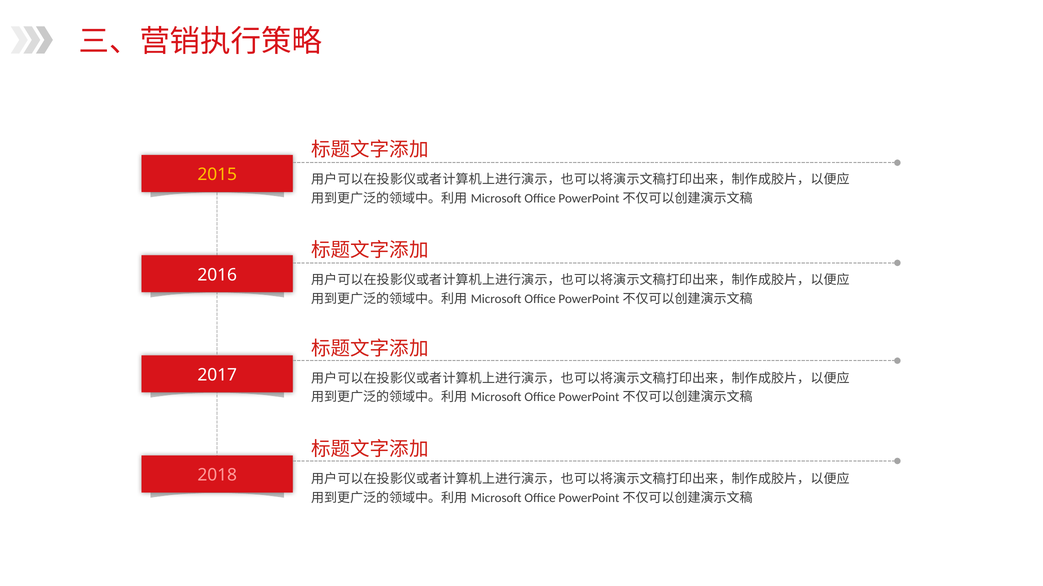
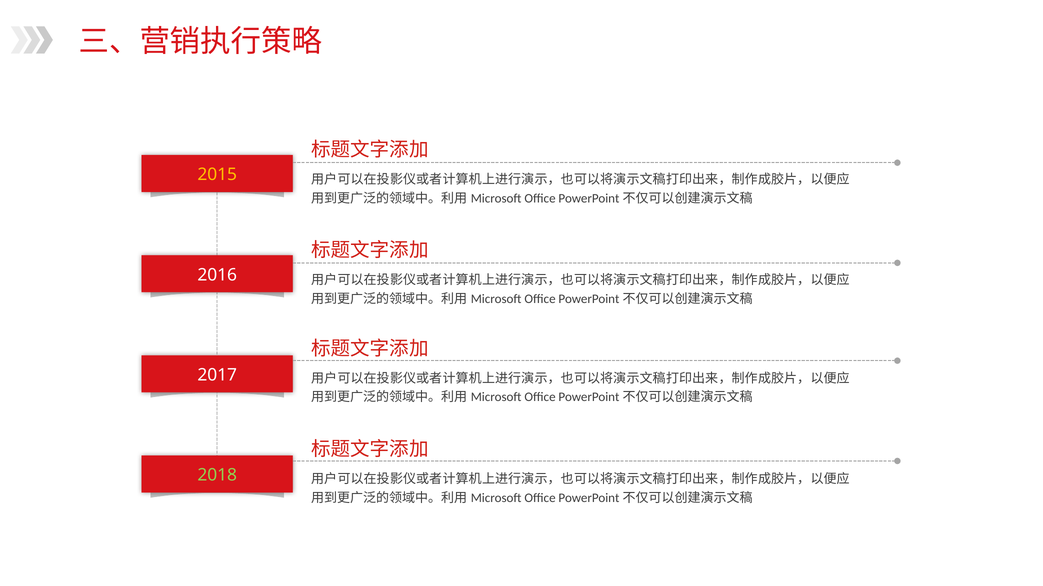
2018 colour: pink -> light green (217, 476)
